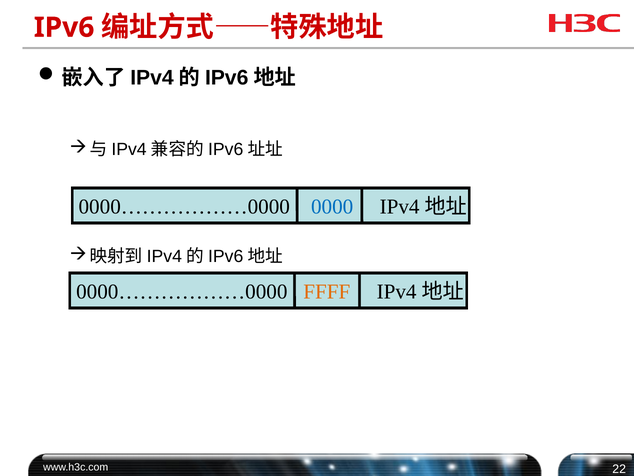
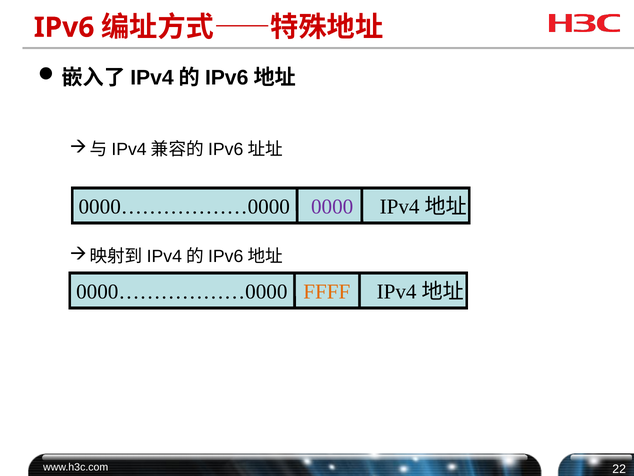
0000 colour: blue -> purple (332, 207)
